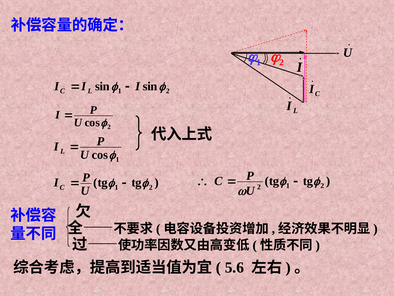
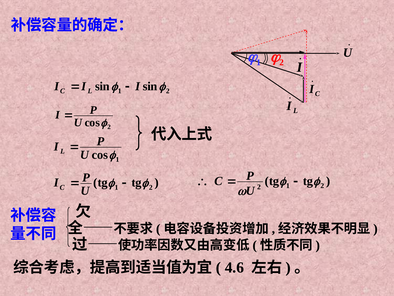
5.6: 5.6 -> 4.6 (234, 267)
